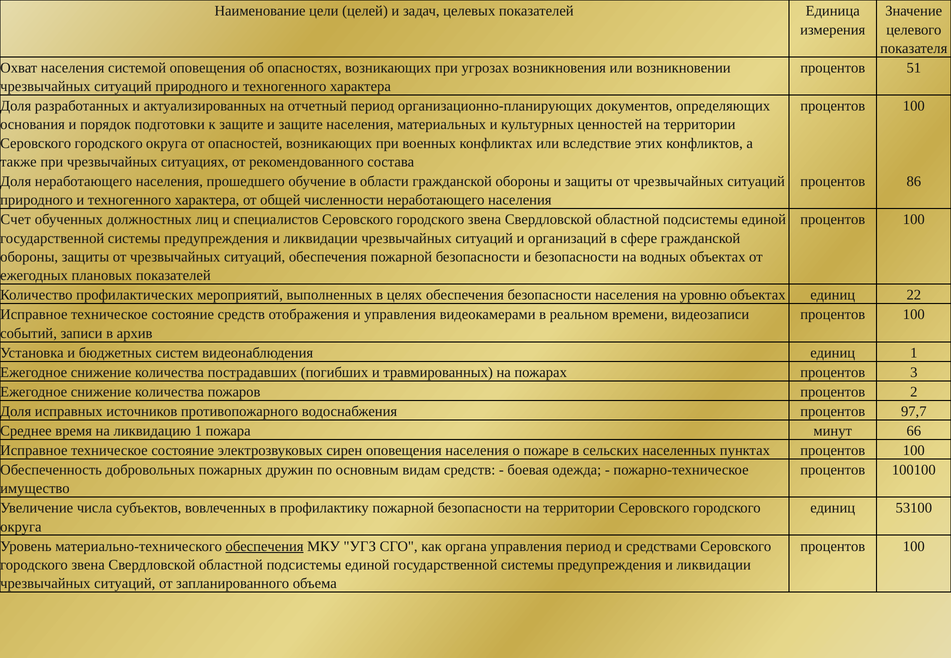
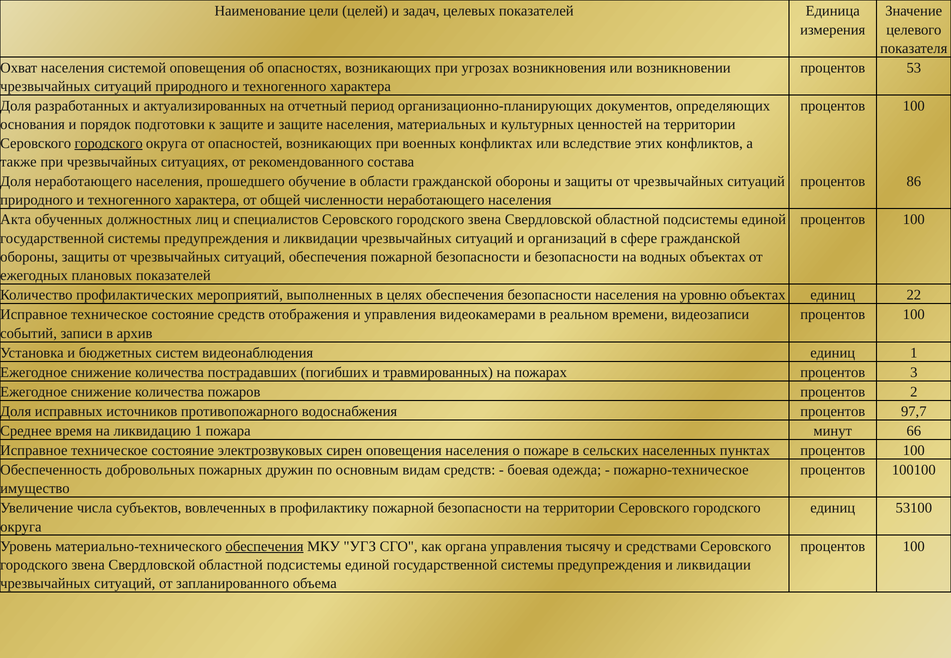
51: 51 -> 53 (914, 68)
городского underline: none -> present (109, 143)
Счет: Счет -> Акта (16, 220)
управления период: период -> тысячу (588, 547)
